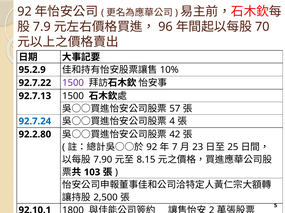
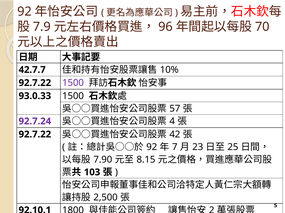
95.2.9: 95.2.9 -> 42.7.7 (32, 70)
92.7.13: 92.7.13 -> 93.0.33 (35, 96)
92.7.24 colour: blue -> purple (35, 122)
92.2.80: 92.2.80 -> 92.7.22 (35, 135)
